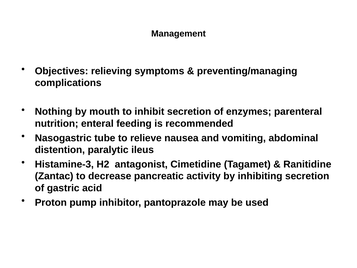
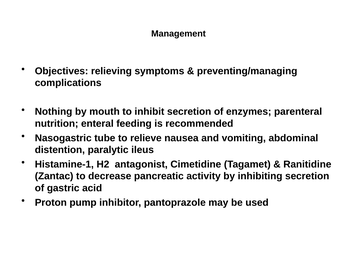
Histamine-3: Histamine-3 -> Histamine-1 (64, 164)
